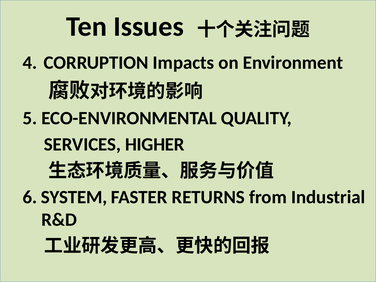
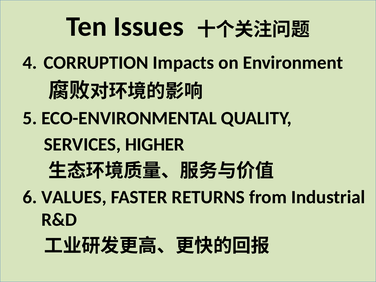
SYSTEM: SYSTEM -> VALUES (74, 197)
